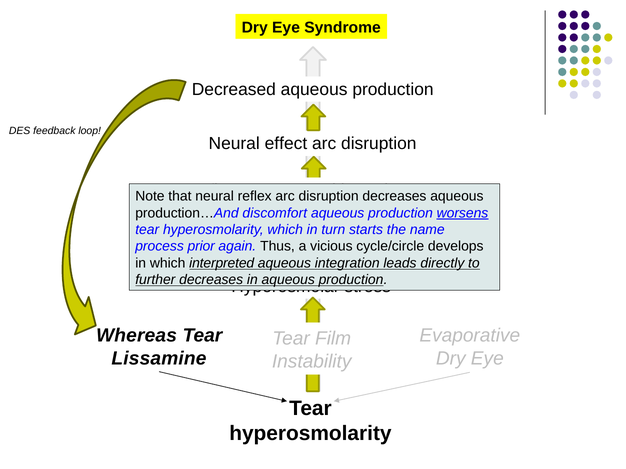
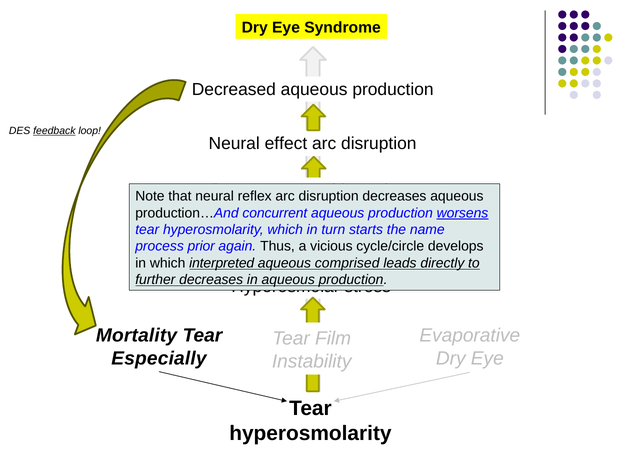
feedback underline: none -> present (54, 131)
discomfort: discomfort -> concurrent (275, 213)
integration: integration -> comprised (347, 263)
Whereas: Whereas -> Mortality (137, 336)
Lissamine: Lissamine -> Especially (159, 359)
